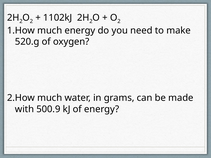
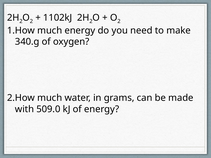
520.g: 520.g -> 340.g (27, 42)
500.9: 500.9 -> 509.0 (48, 109)
